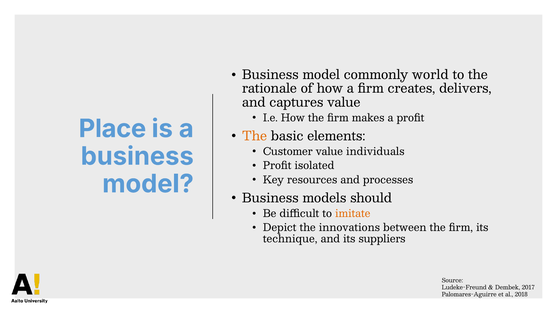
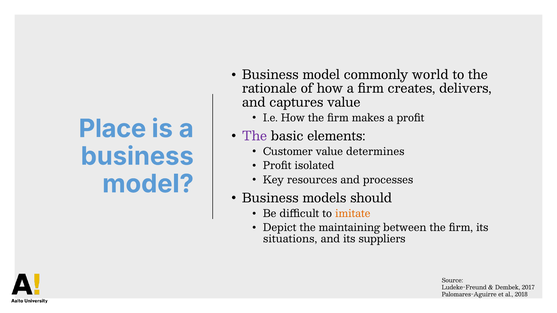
The colour: orange -> purple (254, 136)
individuals: individuals -> determines (375, 152)
innovations: innovations -> maintaining (349, 228)
technique: technique -> situations (290, 239)
